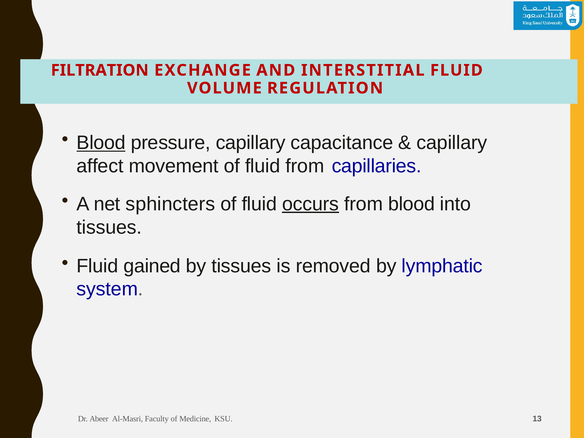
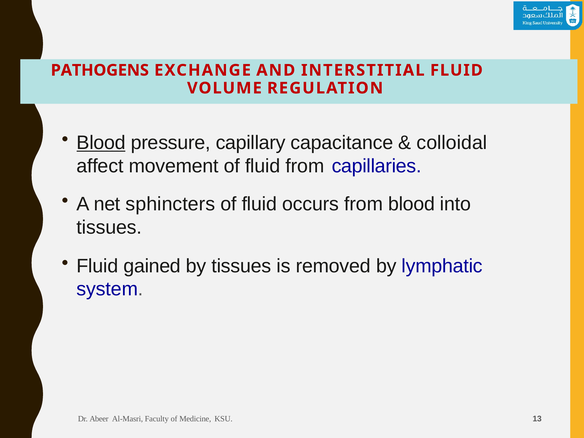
FILTRATION: FILTRATION -> PATHOGENS (100, 70)
capillary: capillary -> colloidal (452, 143)
occurs underline: present -> none (311, 204)
